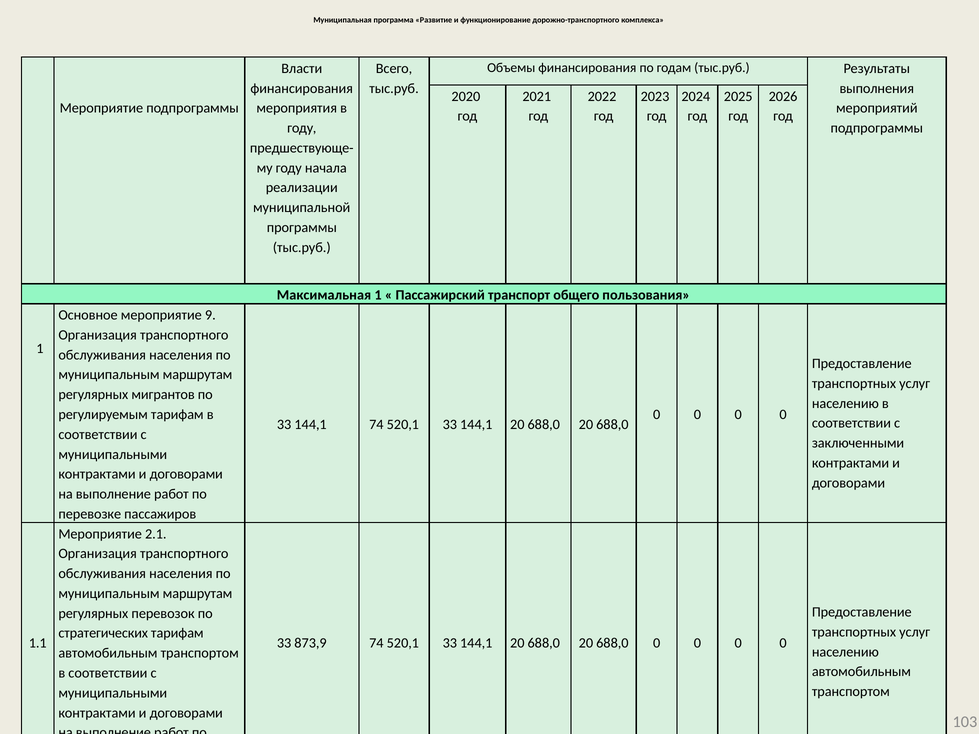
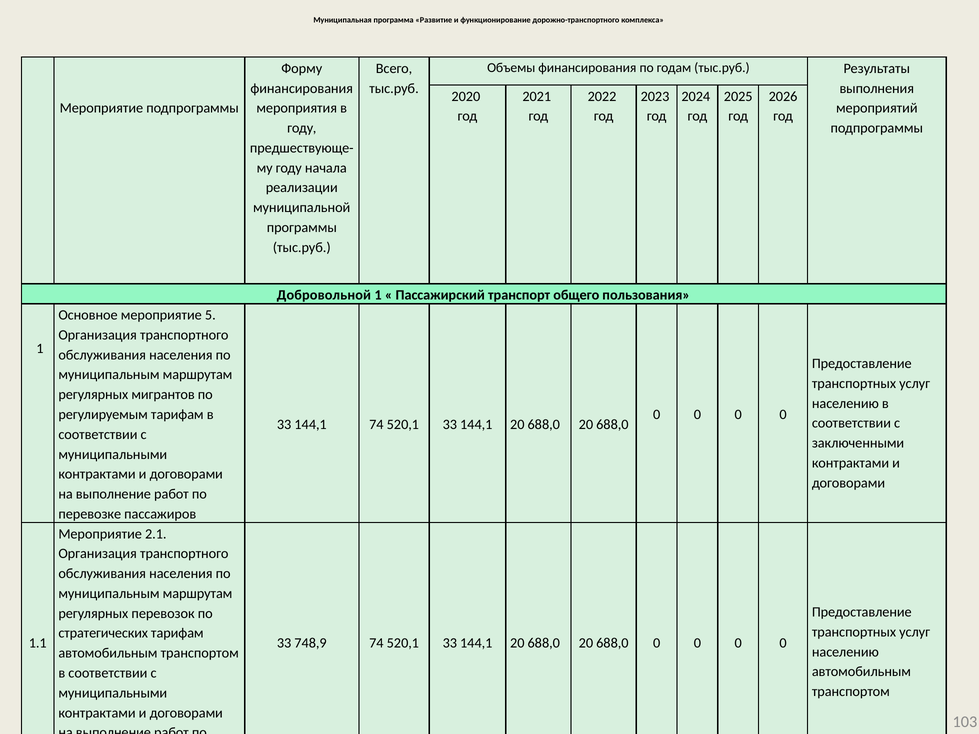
Власти: Власти -> Форму (302, 69)
Максимальная: Максимальная -> Добровольной (324, 295)
9: 9 -> 5 (210, 315)
873,9: 873,9 -> 748,9 (311, 643)
